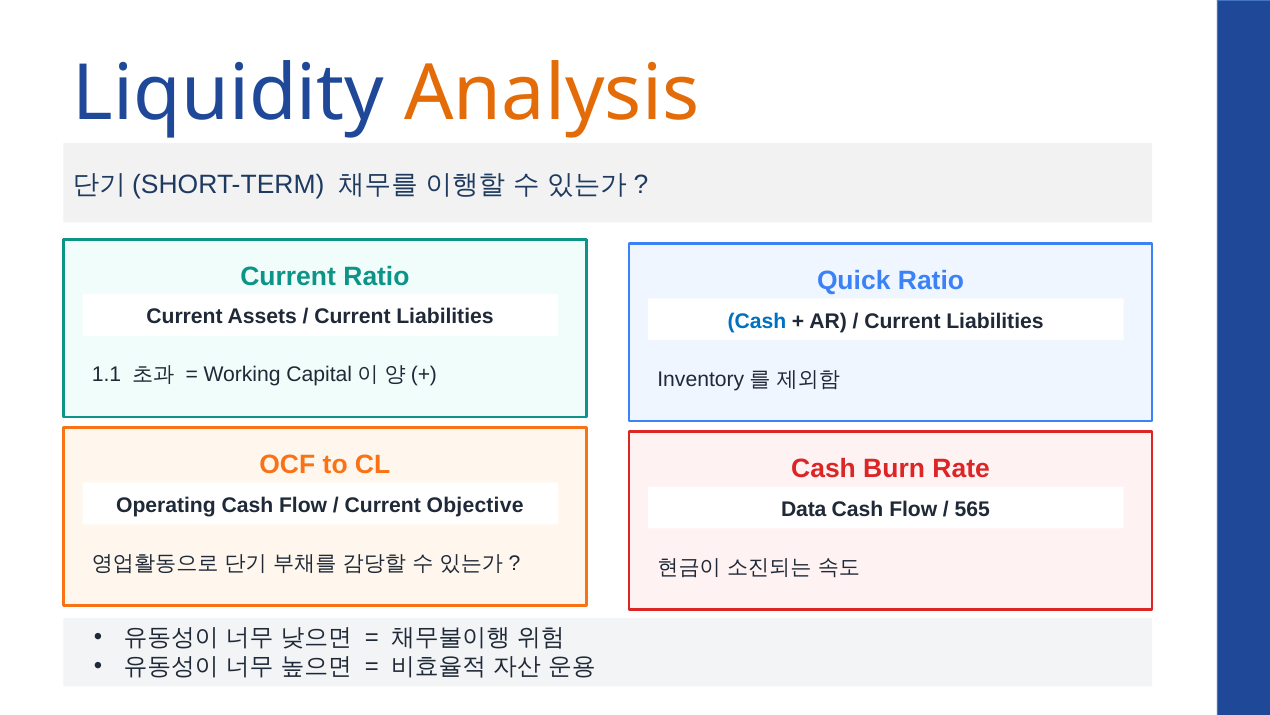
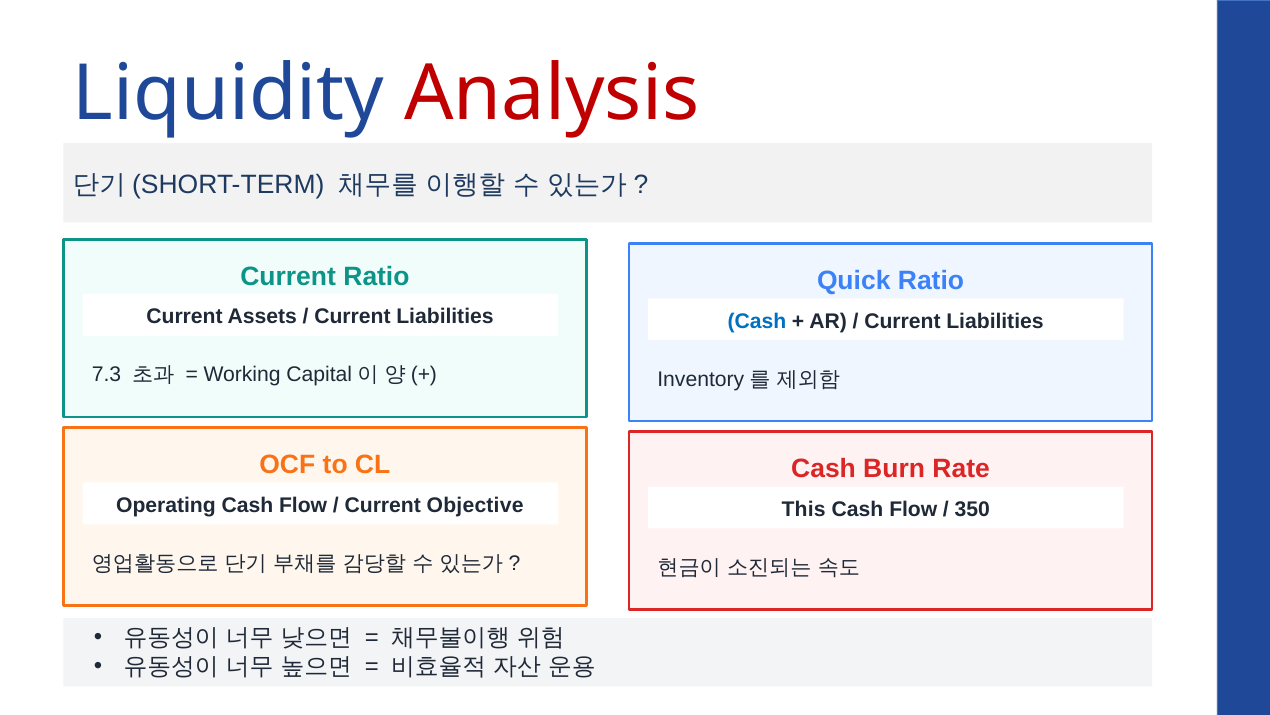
Analysis colour: orange -> red (552, 94)
1.1: 1.1 -> 7.3 (107, 375)
Data: Data -> This (804, 509)
565: 565 -> 350 (972, 509)
